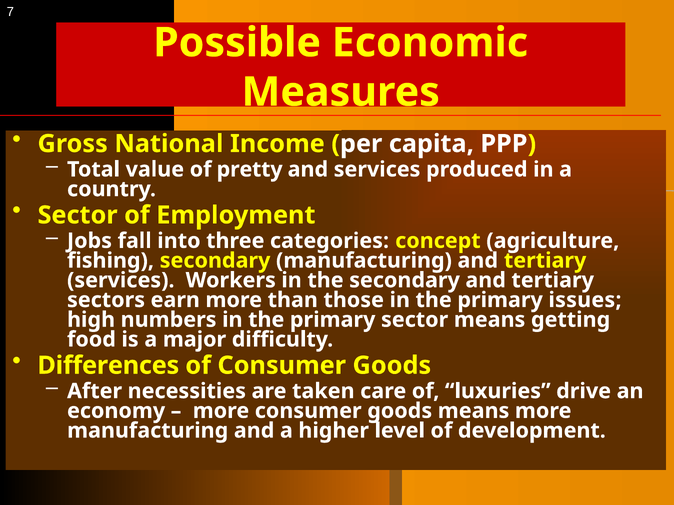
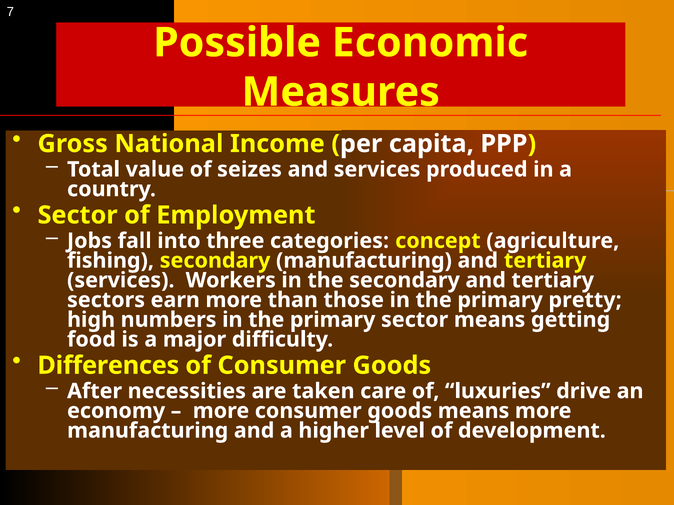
pretty: pretty -> seizes (249, 170)
issues: issues -> pretty (585, 300)
